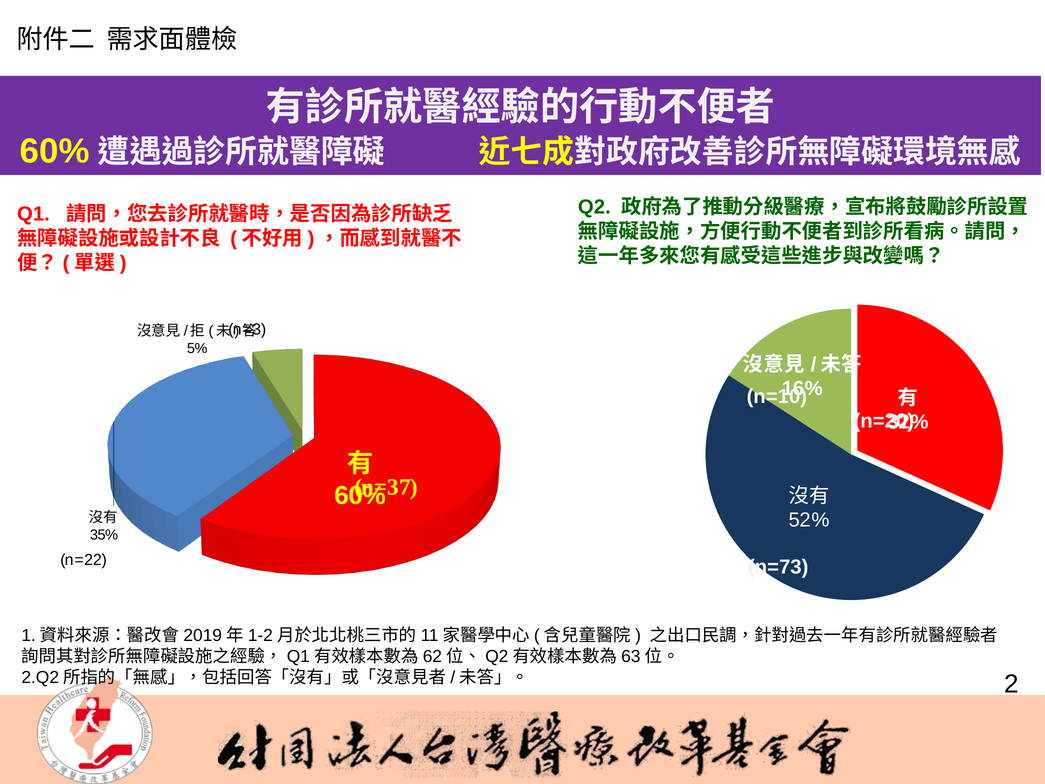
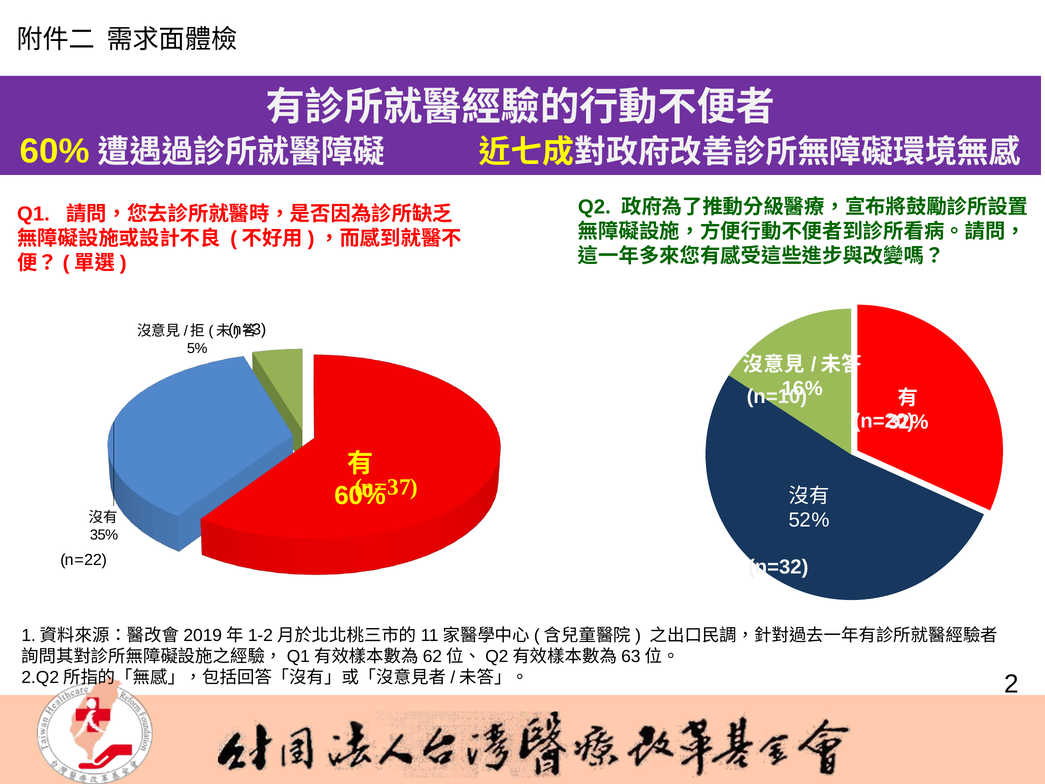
n=73: n=73 -> n=32 (778, 567)
